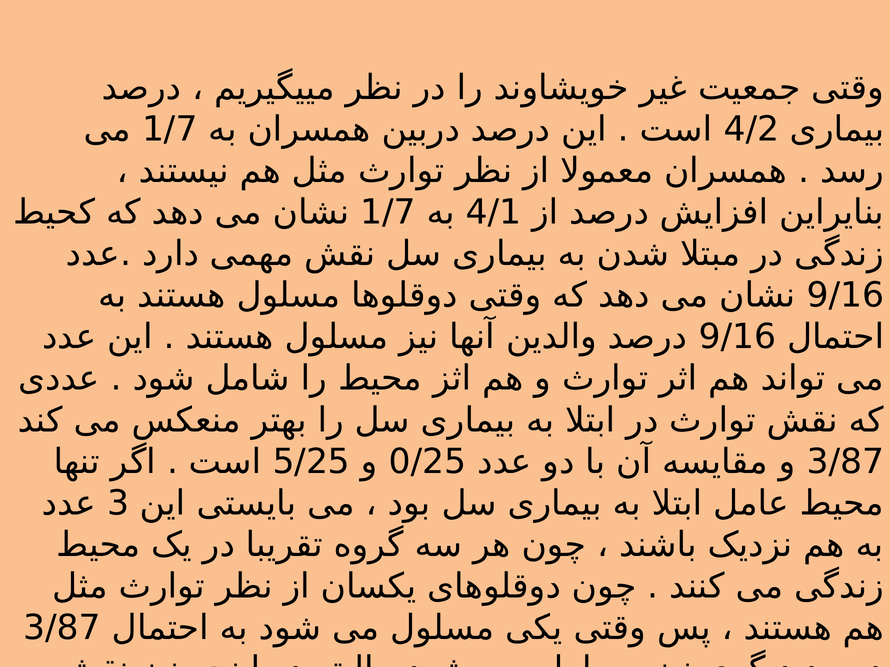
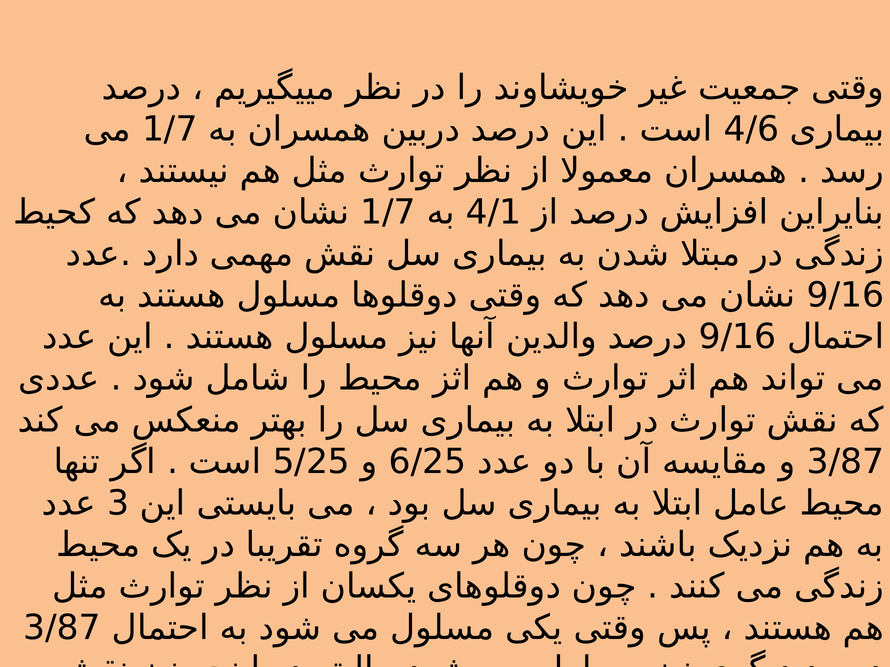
4/2: 4/2 -> 4/6 (751, 130)
0/25: 0/25 -> 6/25 (427, 462)
